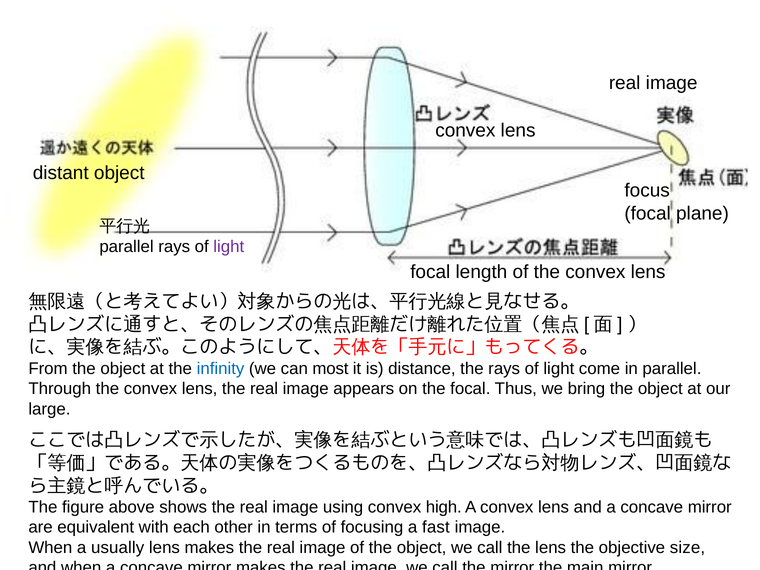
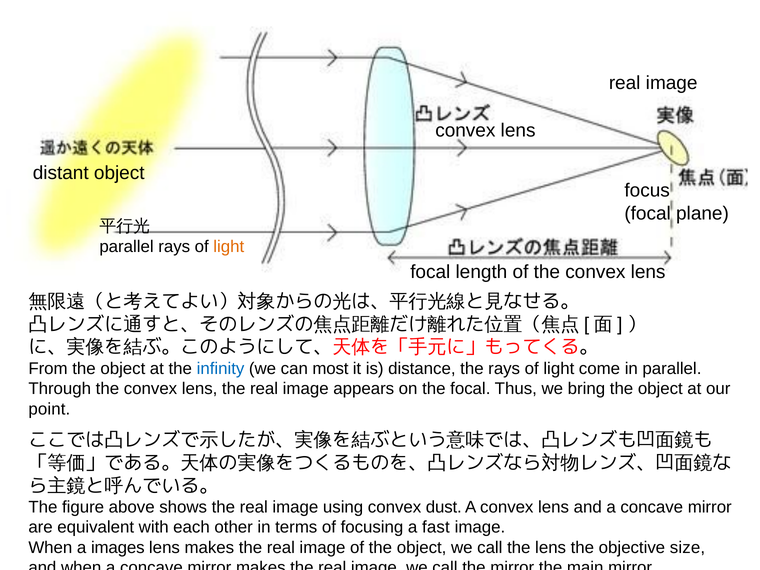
light colour: purple -> orange (229, 247)
large: large -> point (49, 409)
high: high -> dust (444, 507)
usually: usually -> images (118, 548)
